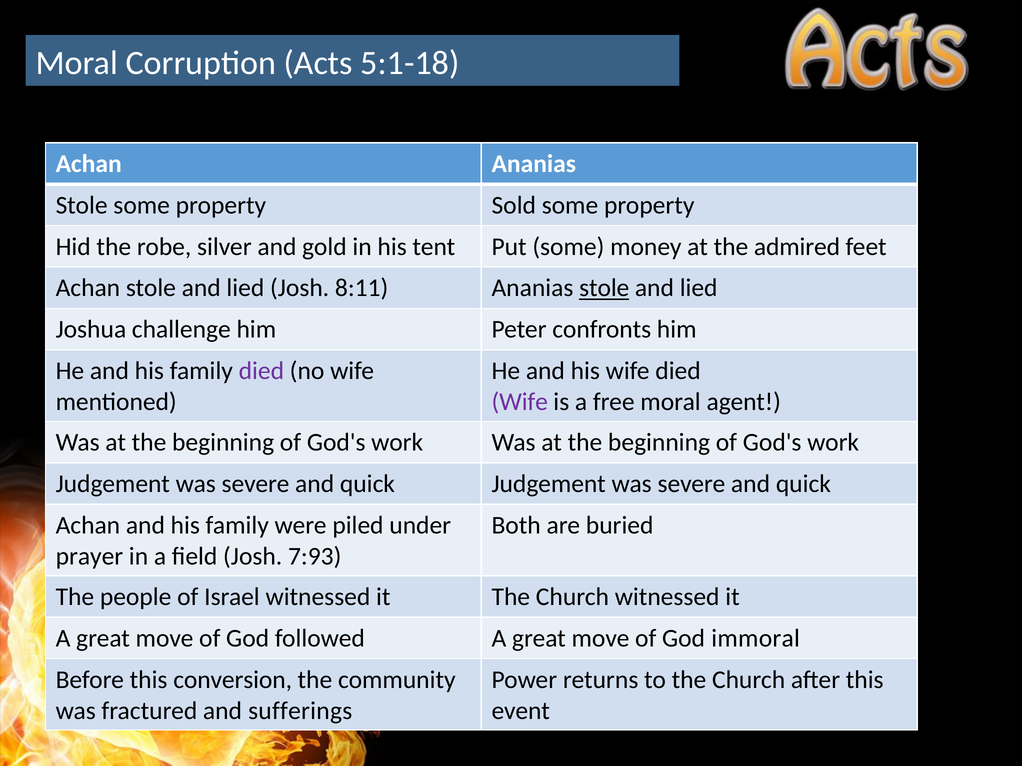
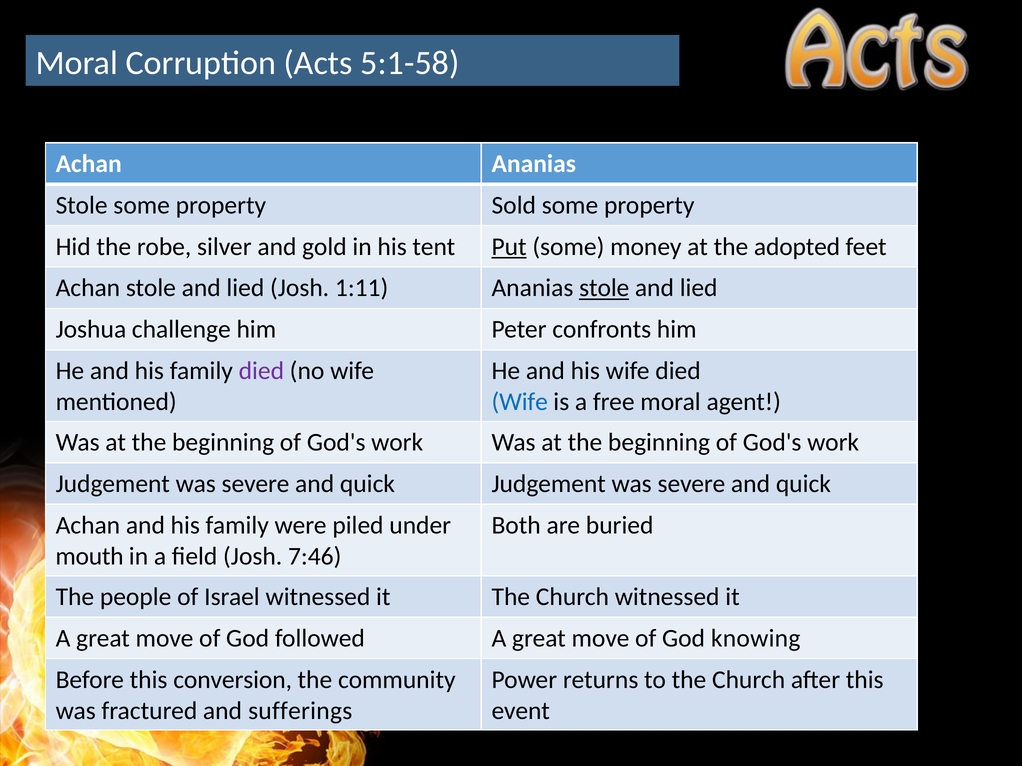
5:1-18: 5:1-18 -> 5:1-58 (410, 63)
Put underline: none -> present (509, 247)
admired: admired -> adopted (797, 247)
8:11: 8:11 -> 1:11 (362, 288)
Wife colour: purple -> blue (520, 402)
prayer: prayer -> mouth (90, 557)
7:93: 7:93 -> 7:46 (315, 557)
immoral: immoral -> knowing (756, 639)
